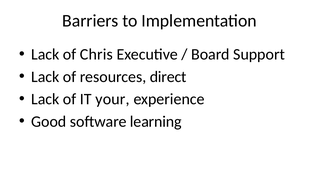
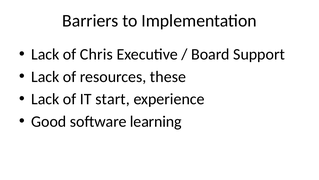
direct: direct -> these (168, 76)
your: your -> start (113, 99)
